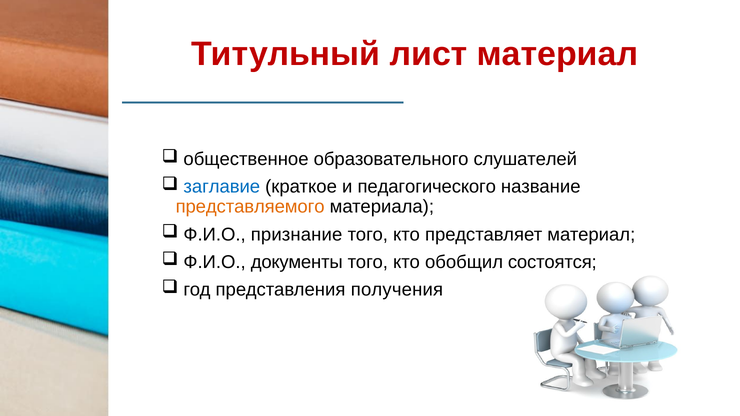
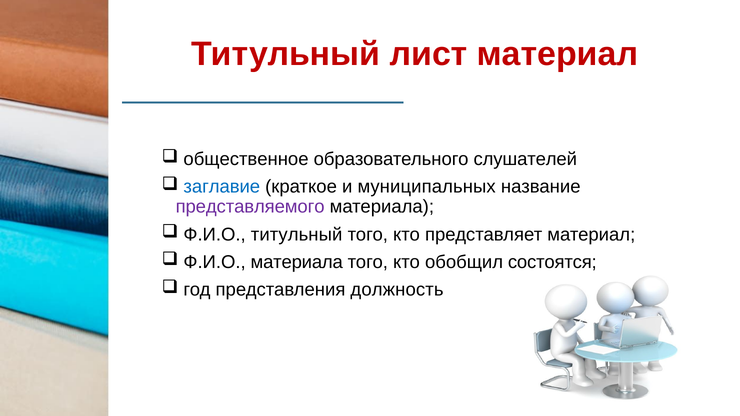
педагогического: педагогического -> муниципальных (427, 187)
представляемого colour: orange -> purple (250, 207)
Ф.И.О признание: признание -> титульный (297, 235)
Ф.И.О документы: документы -> материала (297, 262)
получения: получения -> должность (397, 290)
